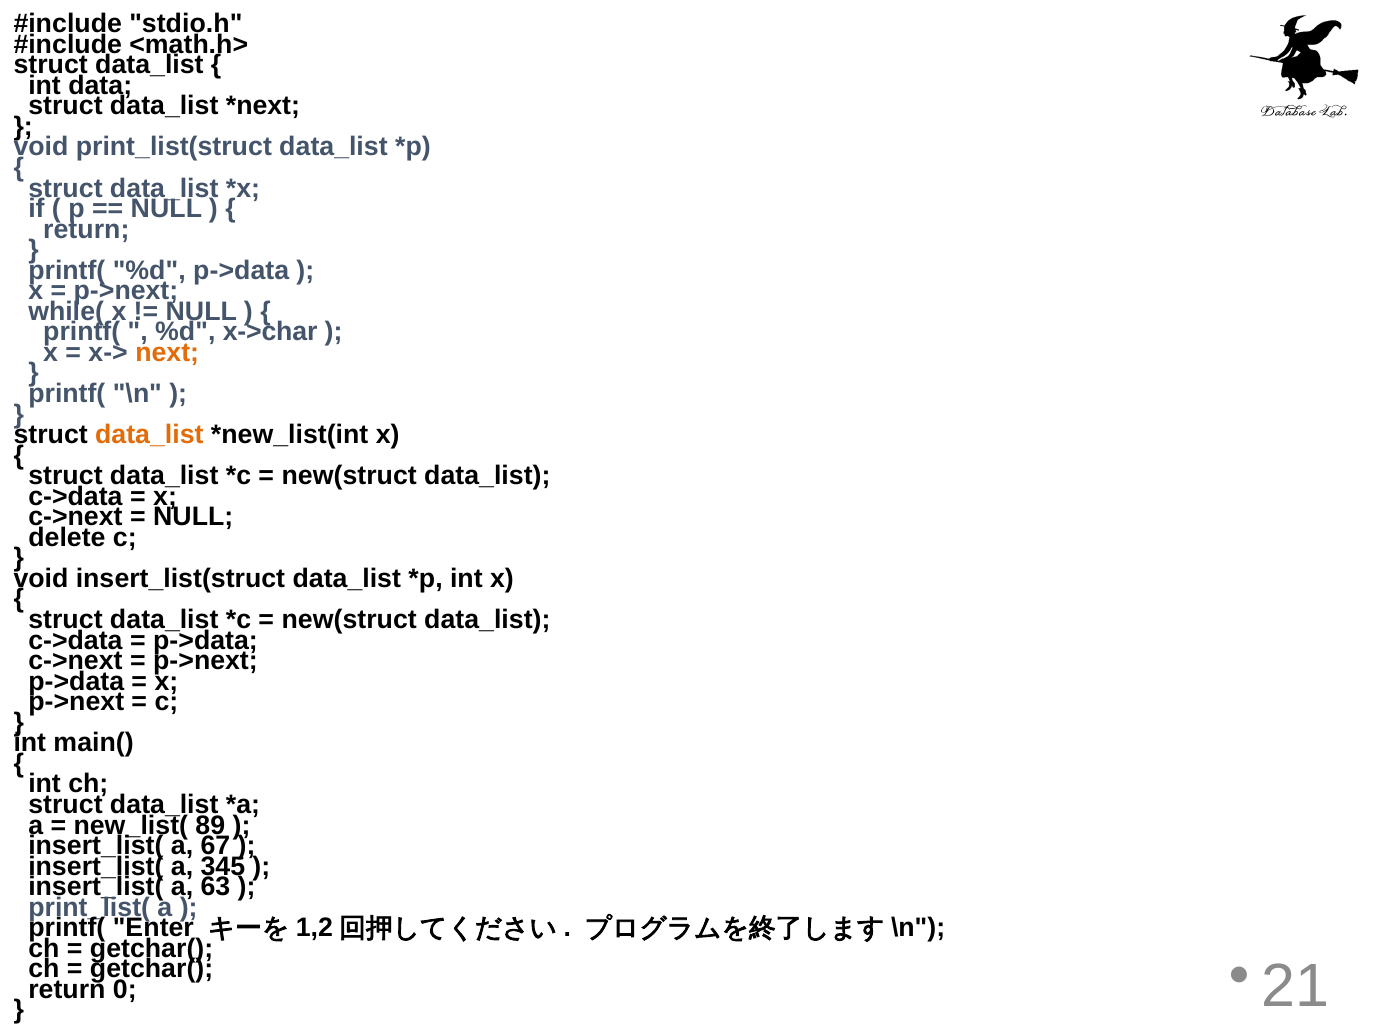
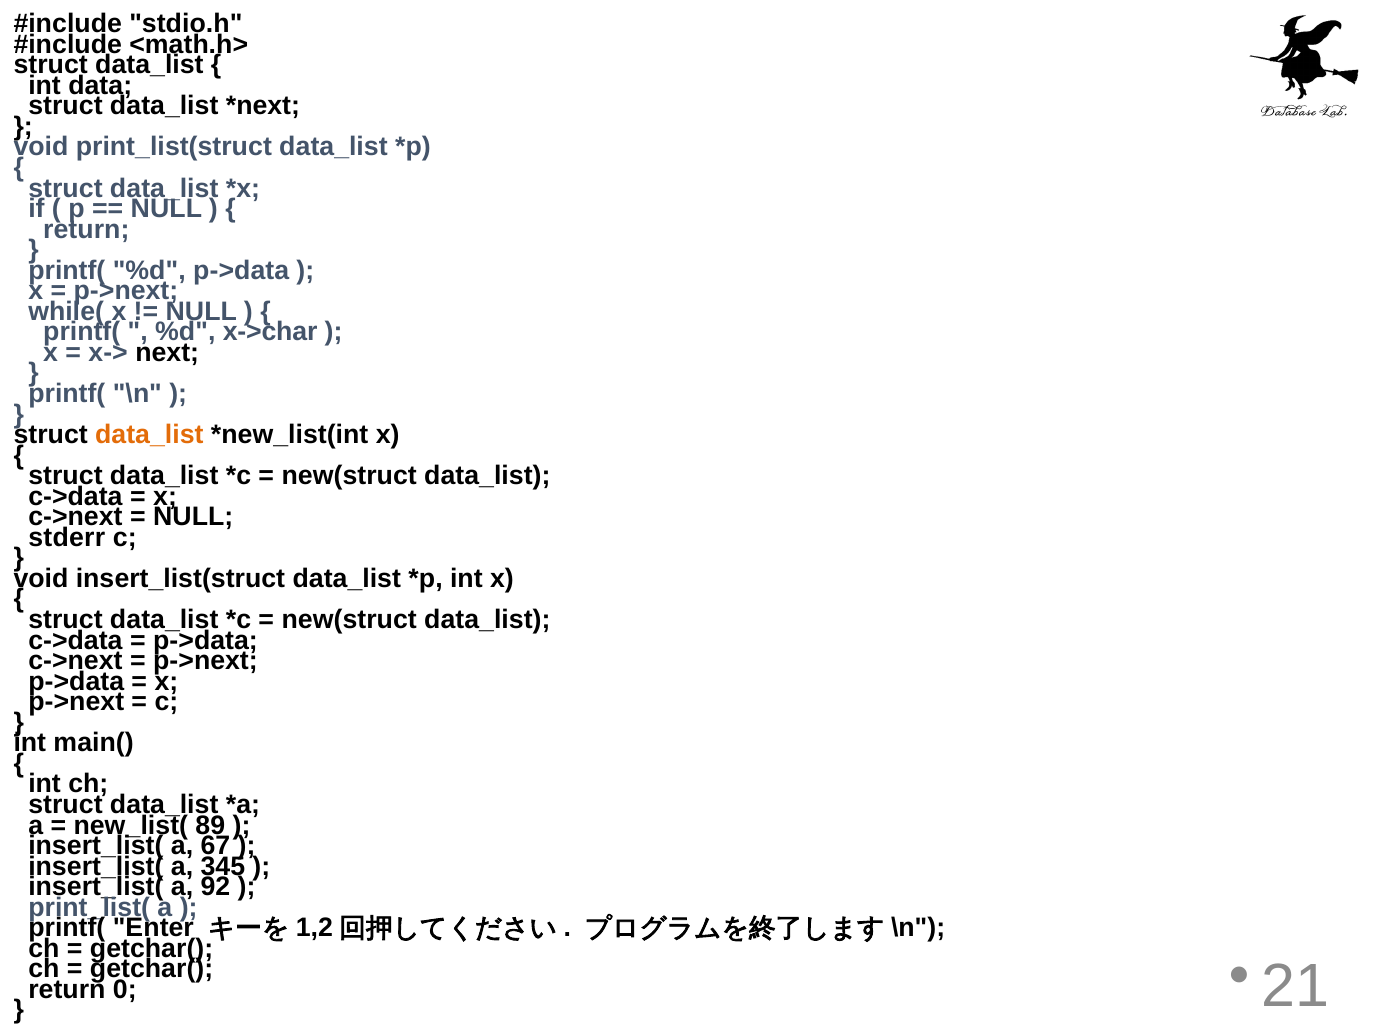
next colour: orange -> black (167, 353)
delete: delete -> stderr (67, 537)
63: 63 -> 92 (215, 887)
